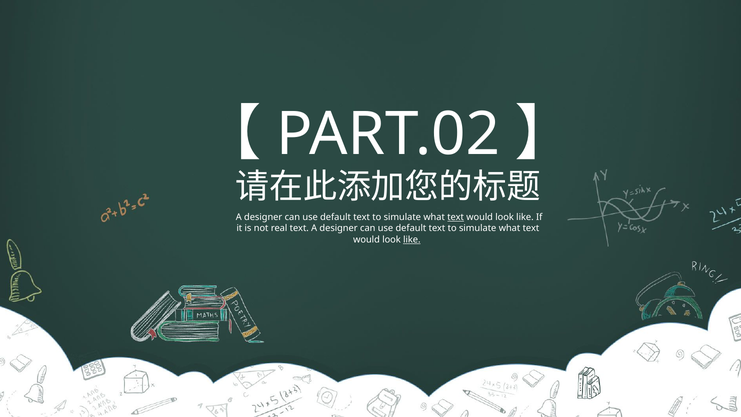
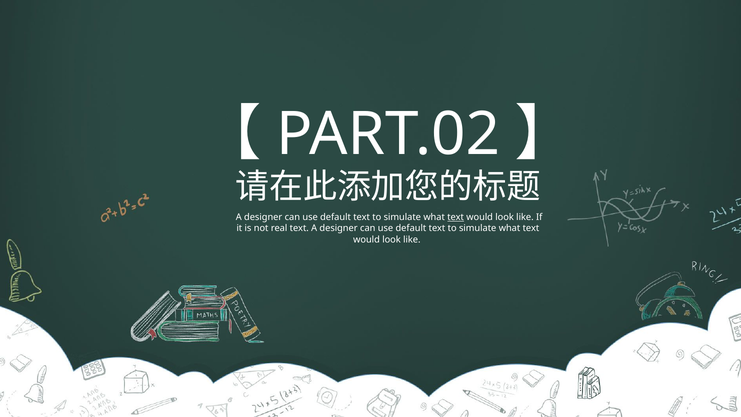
like underline: present -> none (412, 239)
